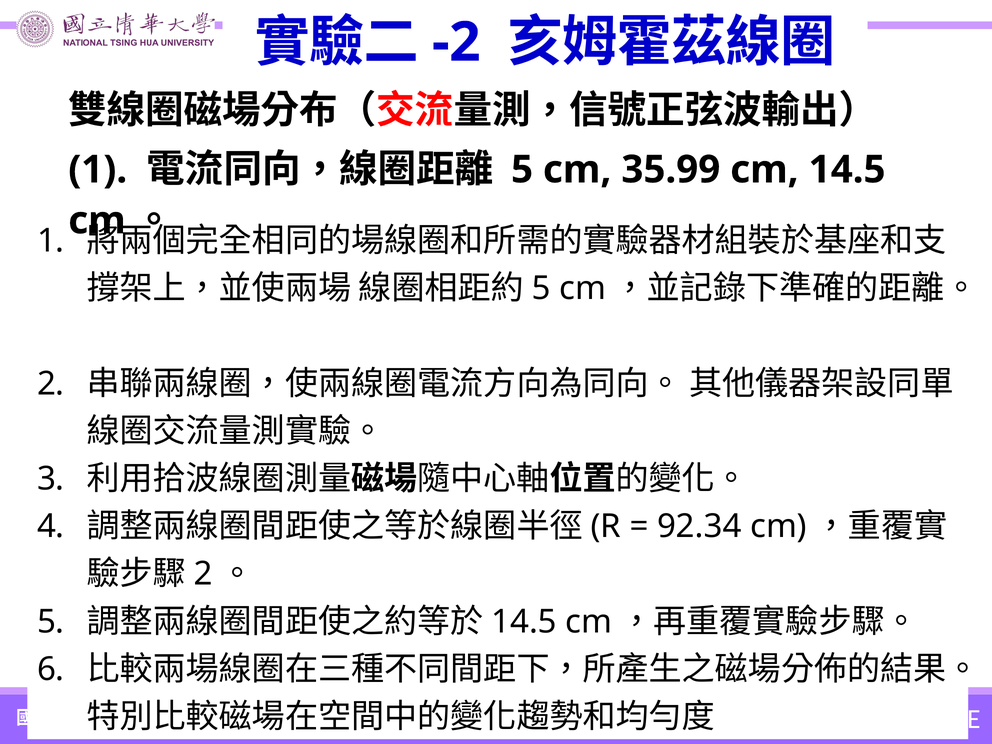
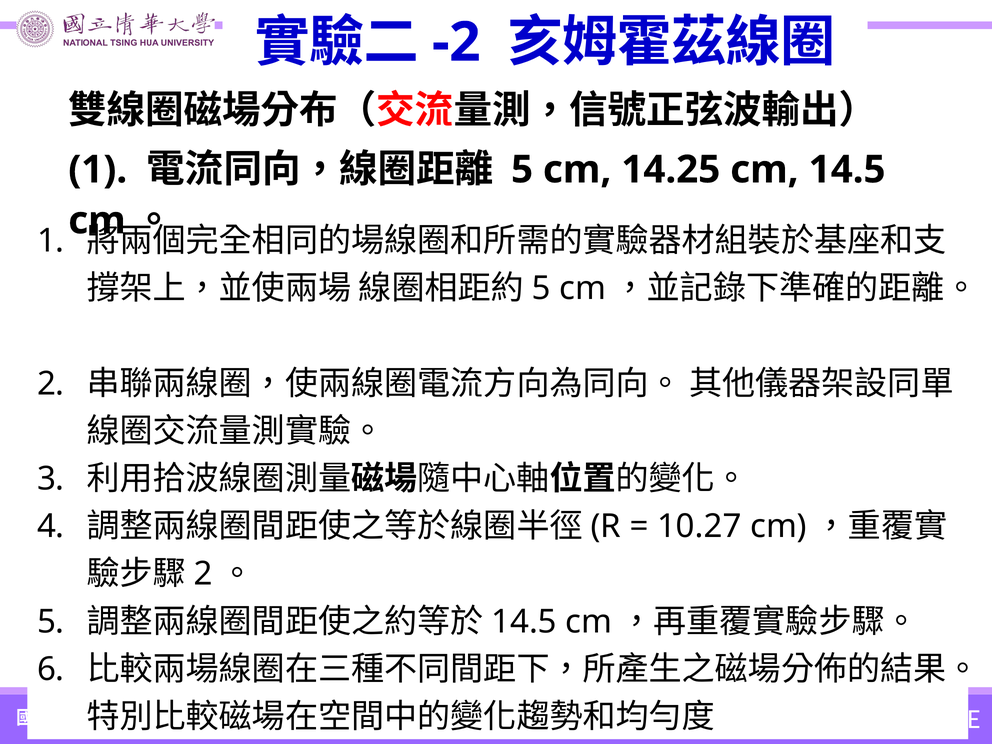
35.99: 35.99 -> 14.25 (671, 170)
92.34: 92.34 -> 10.27 (699, 526)
